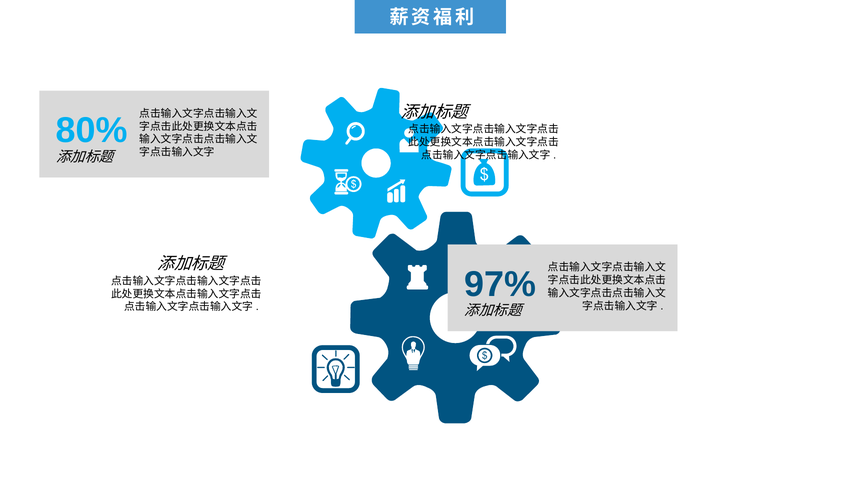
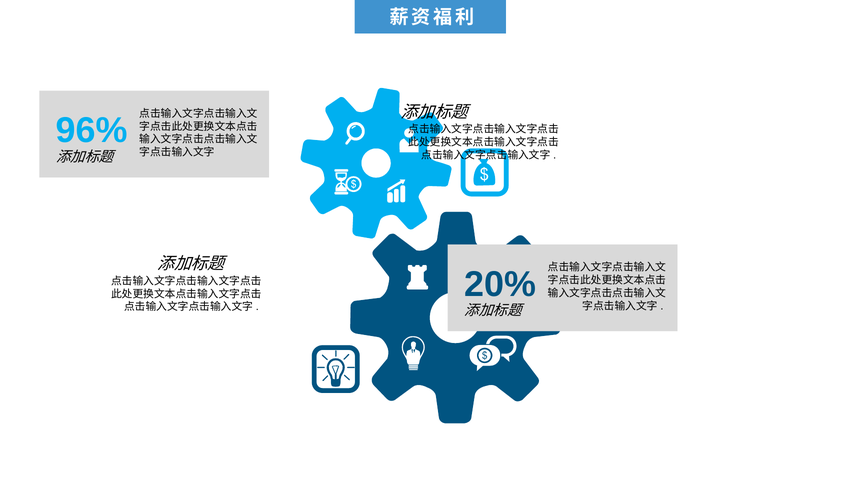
80%: 80% -> 96% (92, 131)
97%: 97% -> 20% (500, 284)
